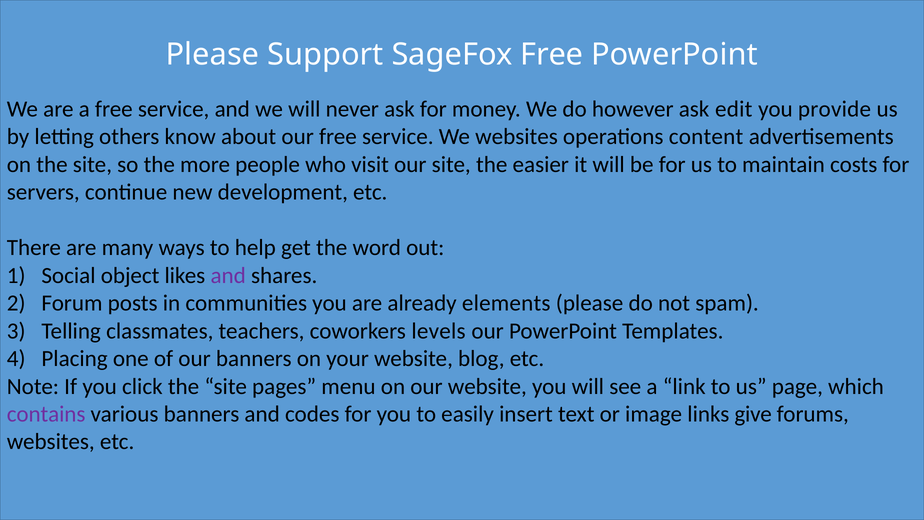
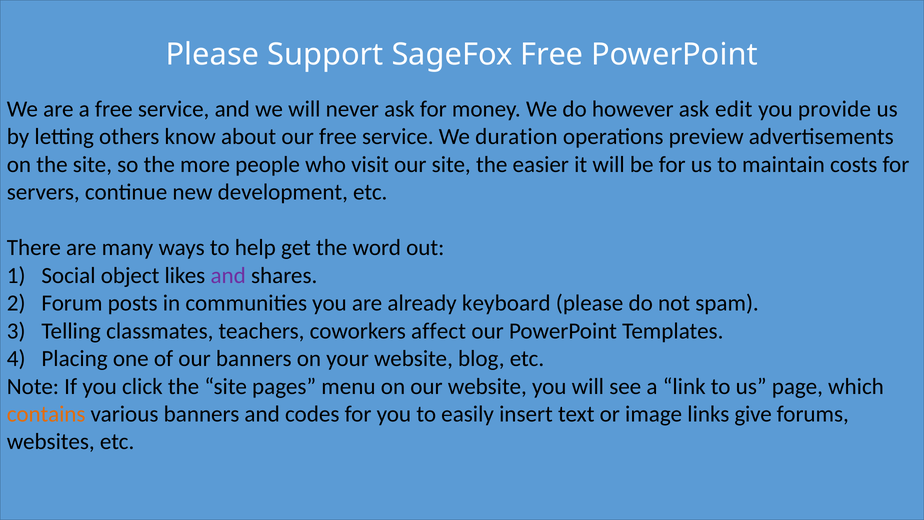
We websites: websites -> duration (516, 137)
content: content -> preview (706, 137)
elements: elements -> keyboard (506, 303)
levels: levels -> affect (439, 331)
contains colour: purple -> orange (46, 414)
